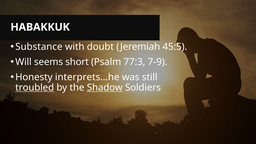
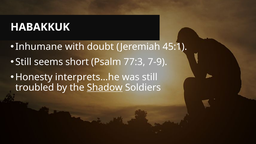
Substance: Substance -> Inhumane (39, 47)
45:5: 45:5 -> 45:1 (175, 47)
Will: Will -> Still (23, 62)
troubled underline: present -> none (35, 87)
